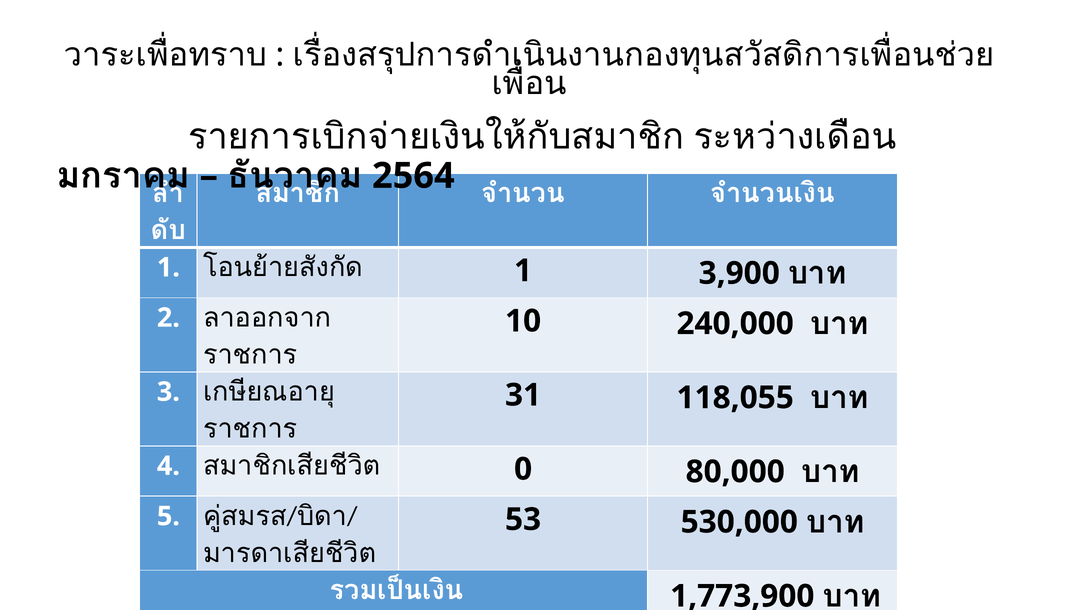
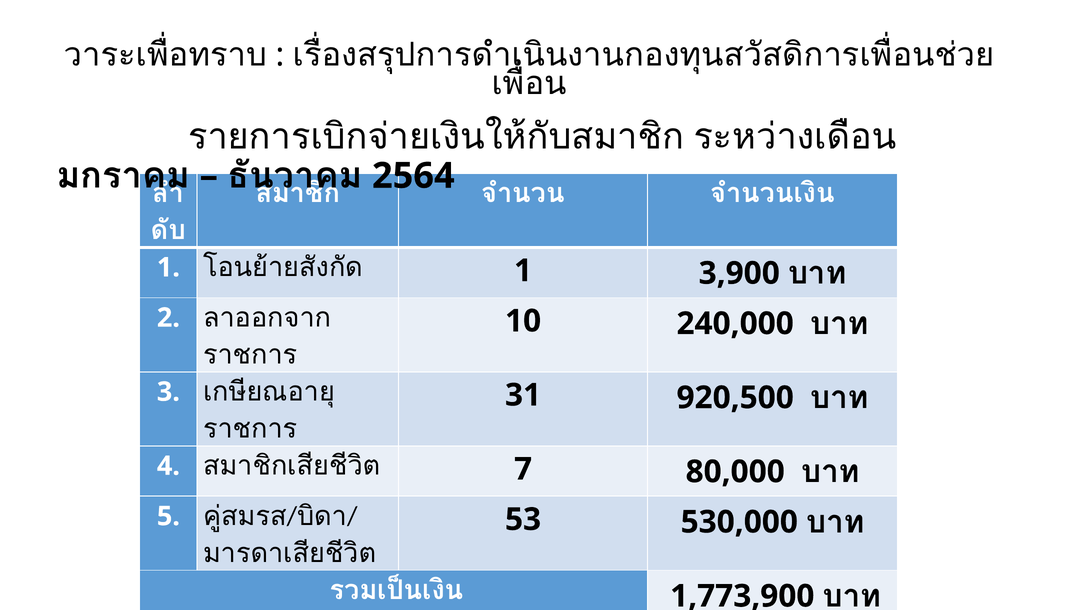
118,055: 118,055 -> 920,500 (735, 398)
0: 0 -> 7 (523, 469)
